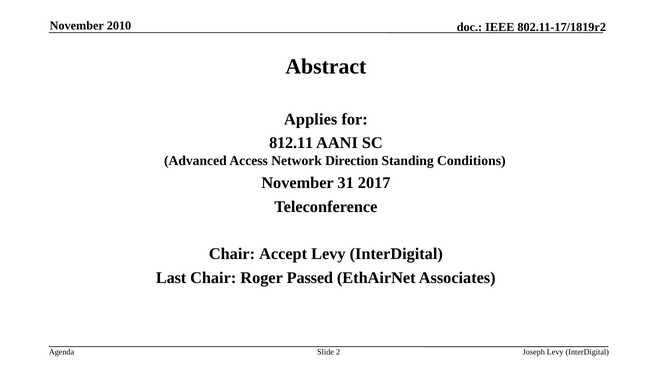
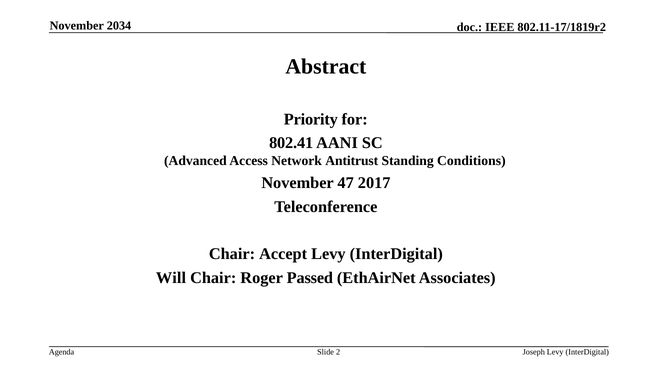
2010: 2010 -> 2034 (119, 26)
Applies: Applies -> Priority (311, 119)
812.11: 812.11 -> 802.41 (291, 143)
Direction: Direction -> Antitrust (352, 161)
31: 31 -> 47 (346, 183)
Last: Last -> Will (171, 277)
